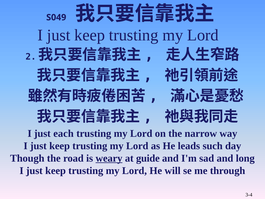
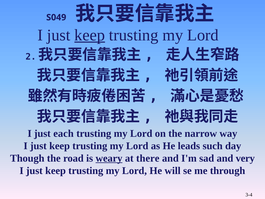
keep underline: none -> present (90, 35)
guide: guide -> there (148, 158)
long: long -> very (245, 158)
